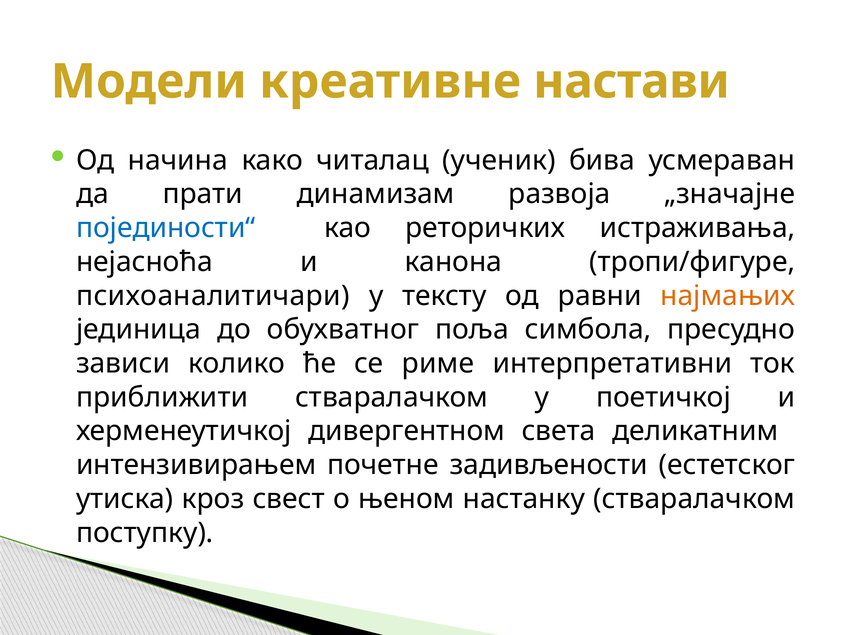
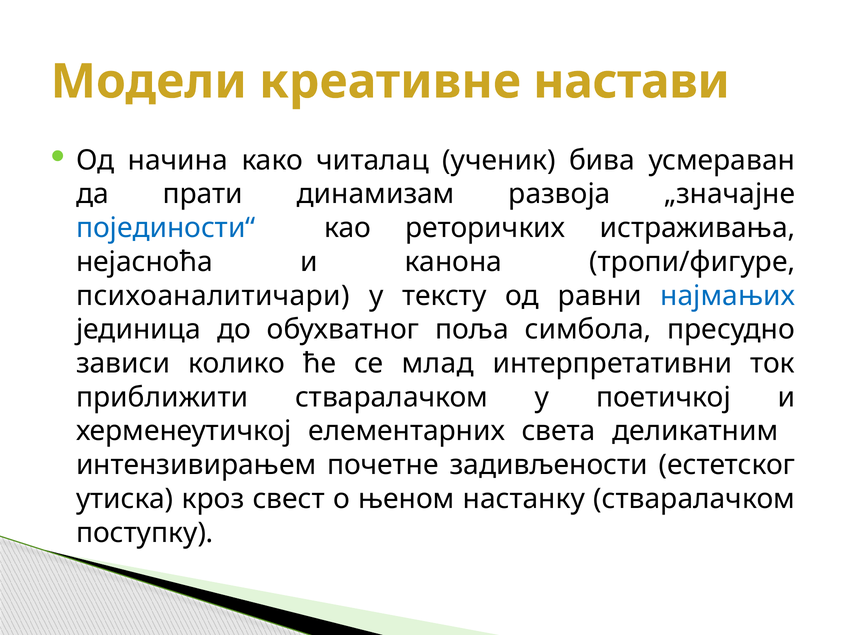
најмањих colour: orange -> blue (728, 295)
риме: риме -> млад (438, 363)
дивергентном: дивергентном -> елементарних (407, 431)
